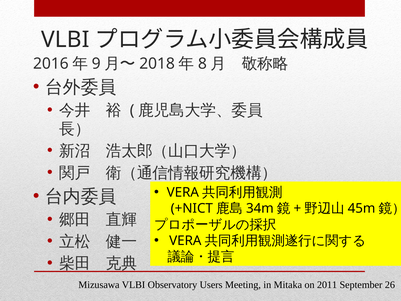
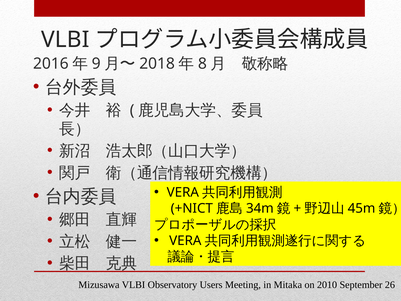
2011: 2011 -> 2010 (327, 285)
